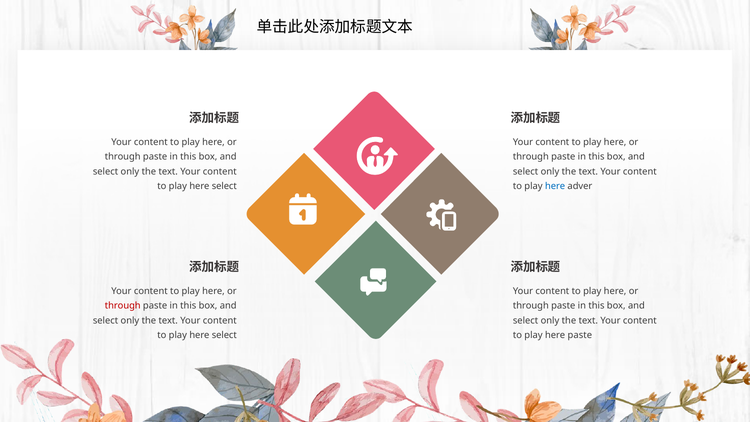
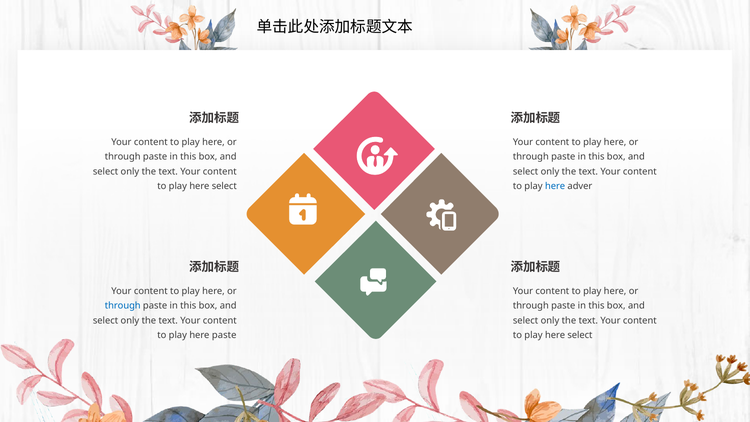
through colour: red -> blue (123, 306)
select: select -> paste (224, 335)
paste: paste -> select (580, 335)
